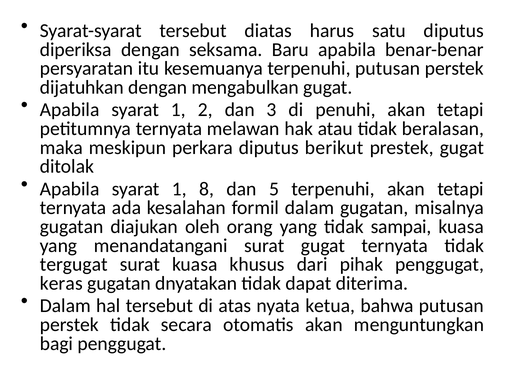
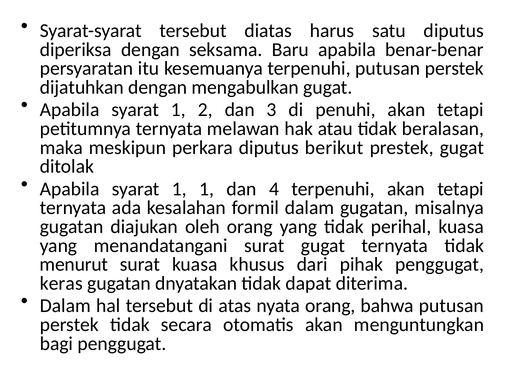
1 8: 8 -> 1 (207, 189)
5: 5 -> 4 (274, 189)
sampai: sampai -> perihal (401, 227)
tergugat: tergugat -> menurut (74, 264)
nyata ketua: ketua -> orang (330, 306)
